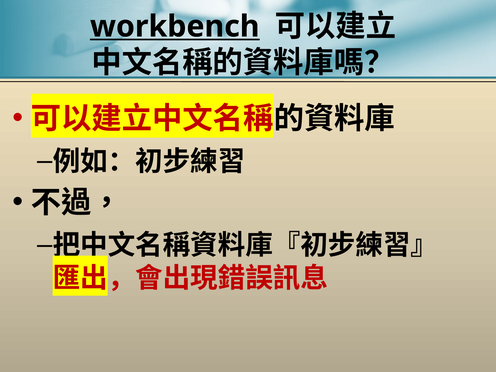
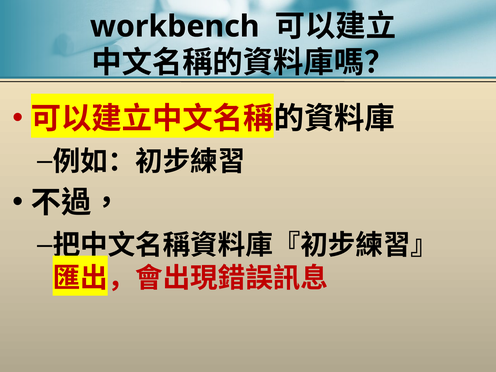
workbench underline: present -> none (175, 27)
